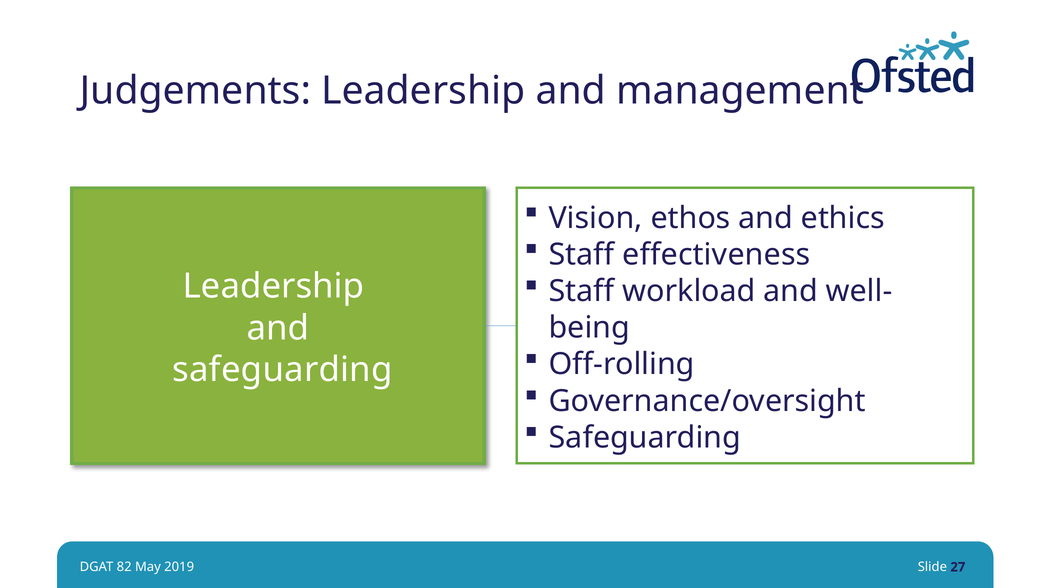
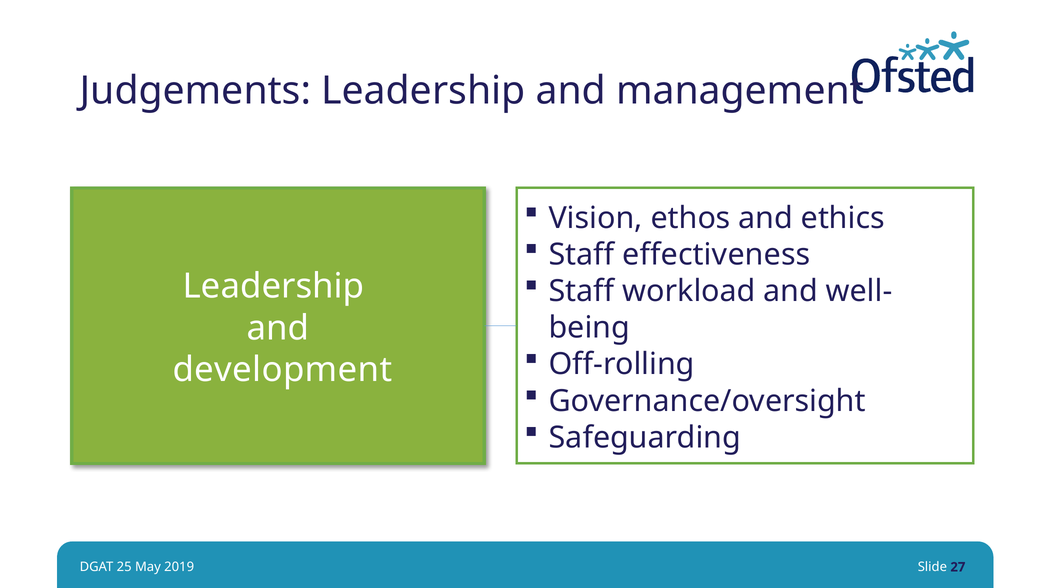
safeguarding: safeguarding -> development (282, 370)
82: 82 -> 25 (124, 567)
